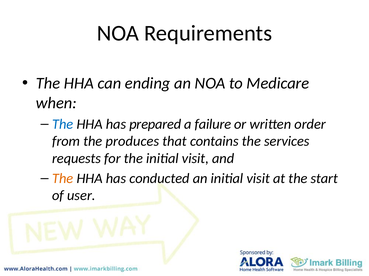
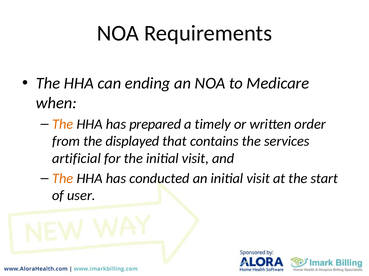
The colour: blue -> orange (63, 124)
failure: failure -> timely (213, 124)
produces: produces -> displayed (132, 142)
requests: requests -> artificial (77, 159)
